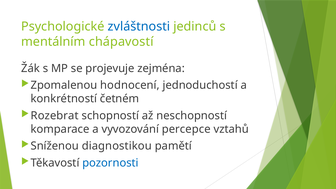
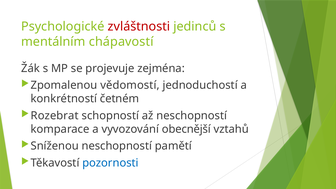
zvláštnosti colour: blue -> red (139, 26)
hodnocení: hodnocení -> vědomostí (130, 85)
percepce: percepce -> obecnější (186, 129)
Sníženou diagnostikou: diagnostikou -> neschopností (117, 146)
